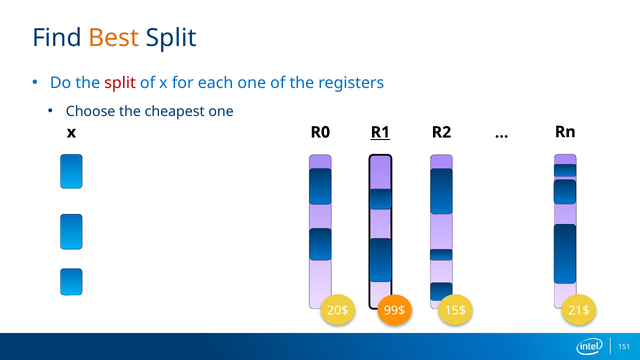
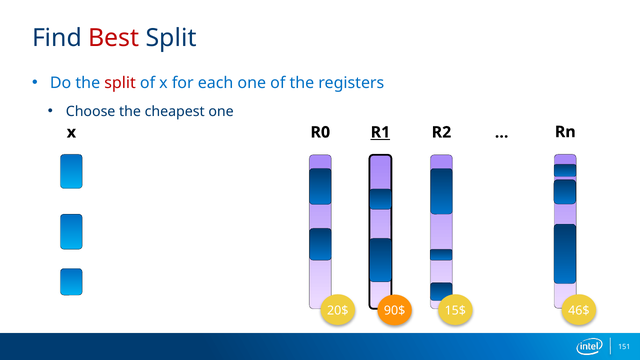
Best colour: orange -> red (114, 38)
21$: 21$ -> 46$ (579, 310)
99$: 99$ -> 90$ (395, 311)
